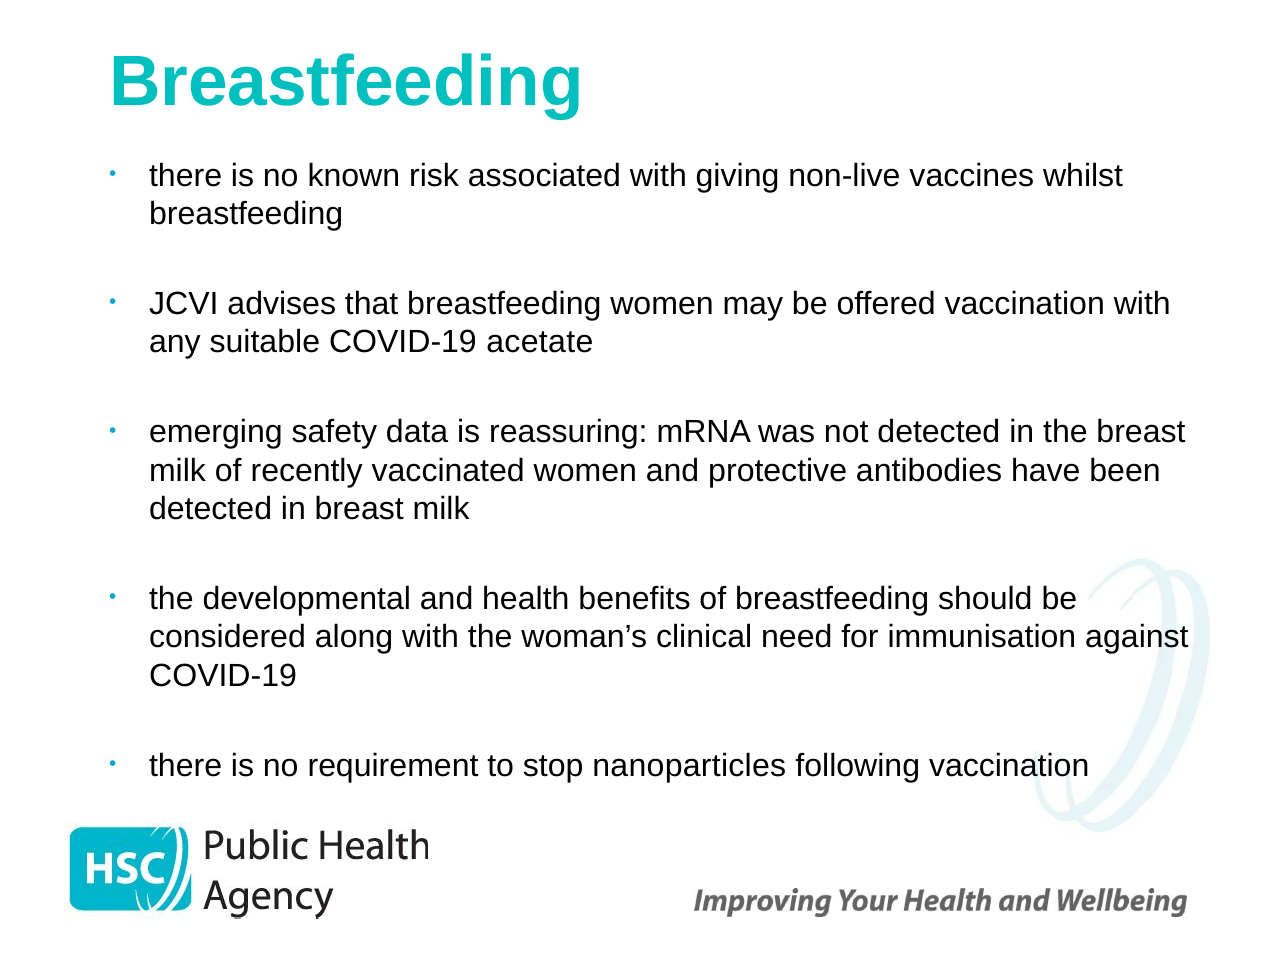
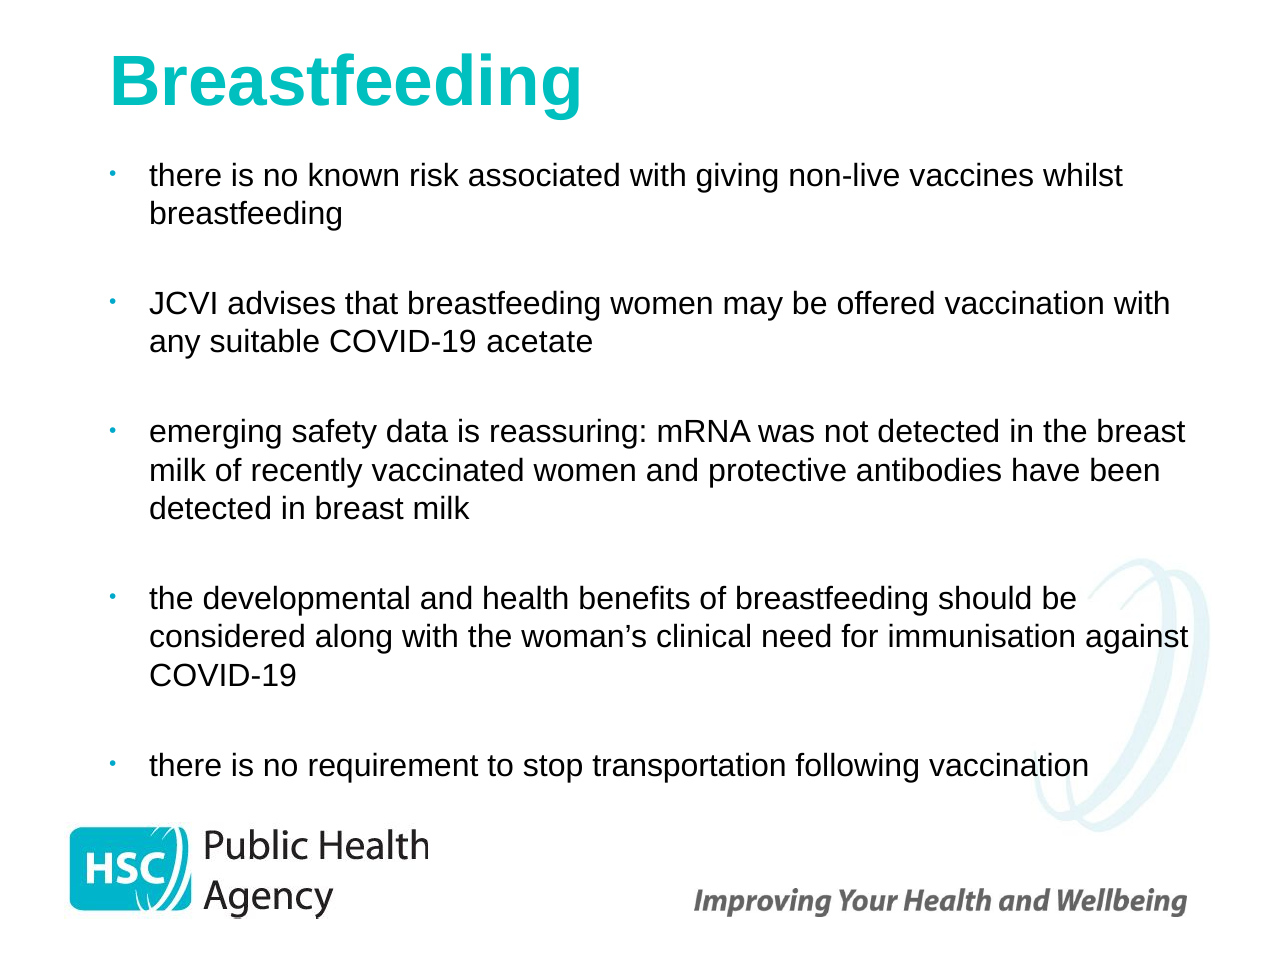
nanoparticles: nanoparticles -> transportation (690, 766)
